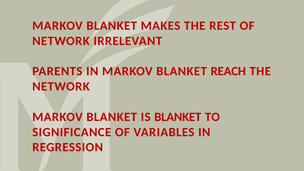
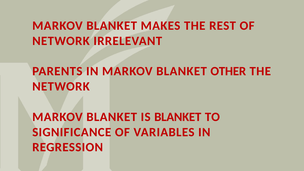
REACH: REACH -> OTHER (228, 71)
